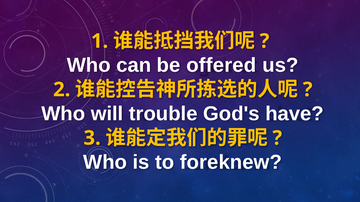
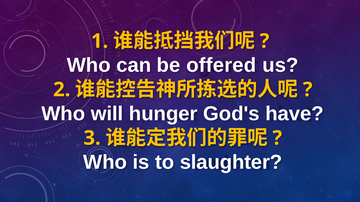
trouble: trouble -> hunger (163, 114)
foreknew: foreknew -> slaughter (231, 163)
